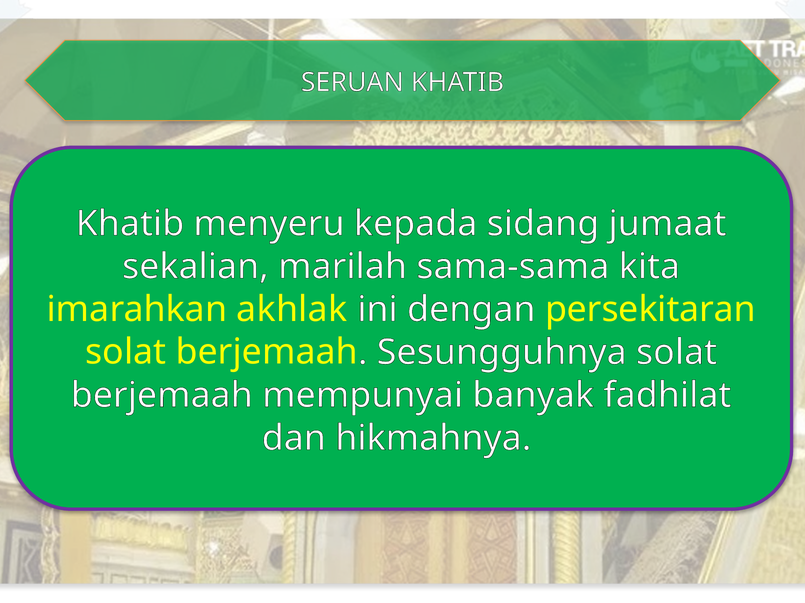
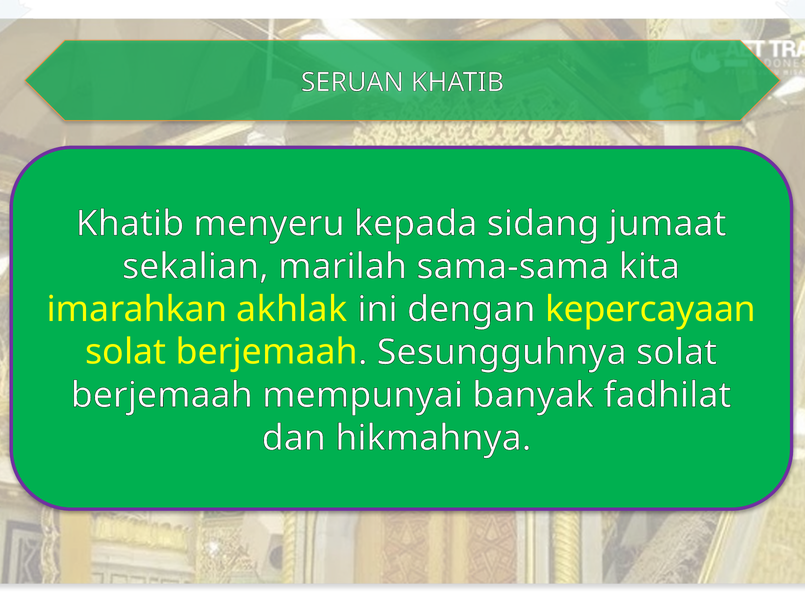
persekitaran: persekitaran -> kepercayaan (650, 310)
